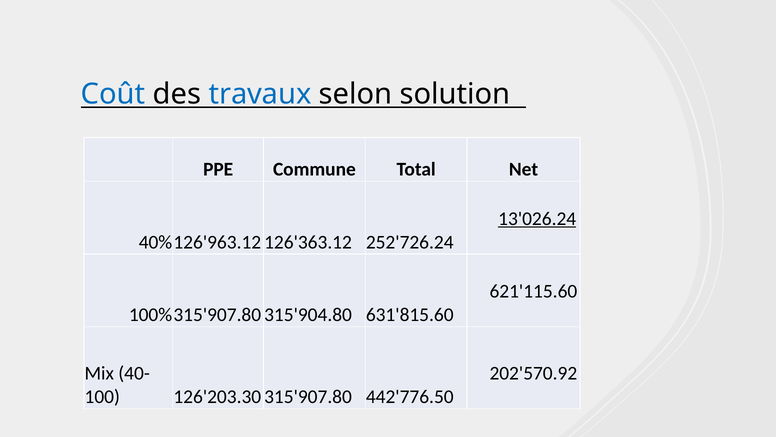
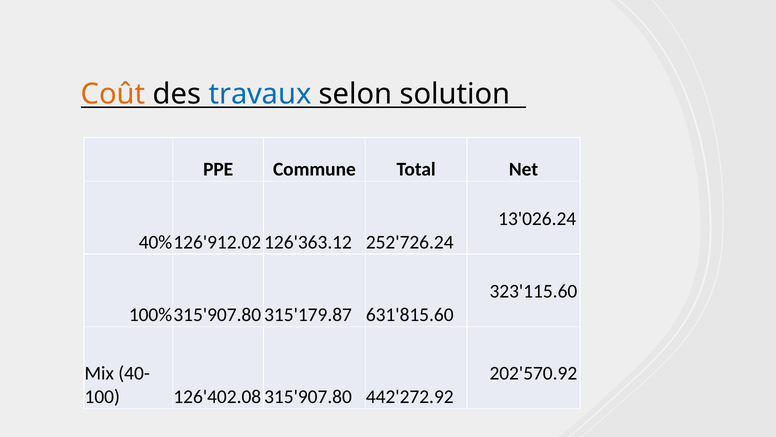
Coût colour: blue -> orange (113, 94)
13'026.24 underline: present -> none (537, 218)
126'963.12: 126'963.12 -> 126'912.02 (217, 242)
621'115.60: 621'115.60 -> 323'115.60 (533, 291)
315'904.80: 315'904.80 -> 315'179.87 (308, 315)
126'203.30: 126'203.30 -> 126'402.08 (217, 397)
442'776.50: 442'776.50 -> 442'272.92 (410, 397)
